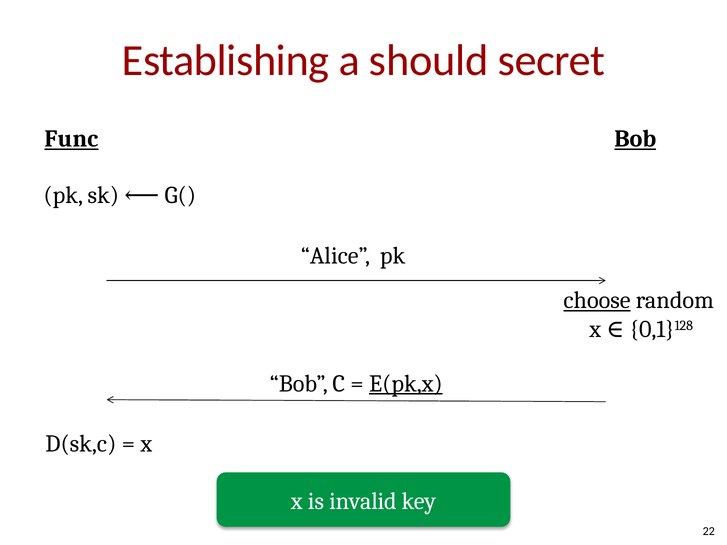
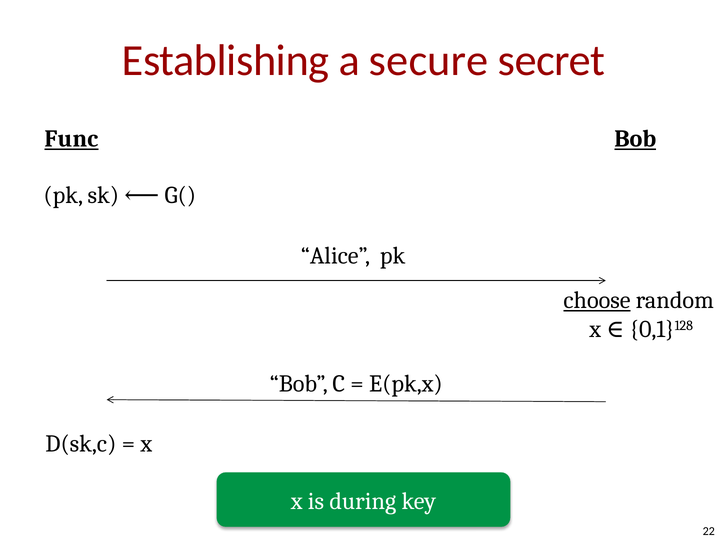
should: should -> secure (429, 61)
E(pk,x underline: present -> none (406, 384)
invalid: invalid -> during (363, 502)
